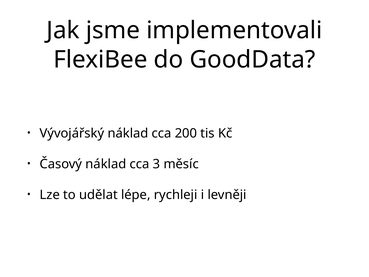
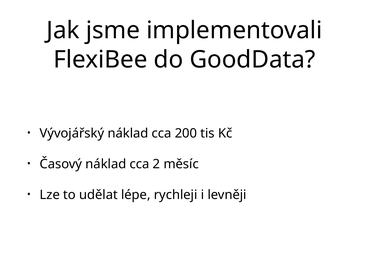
3: 3 -> 2 (156, 164)
